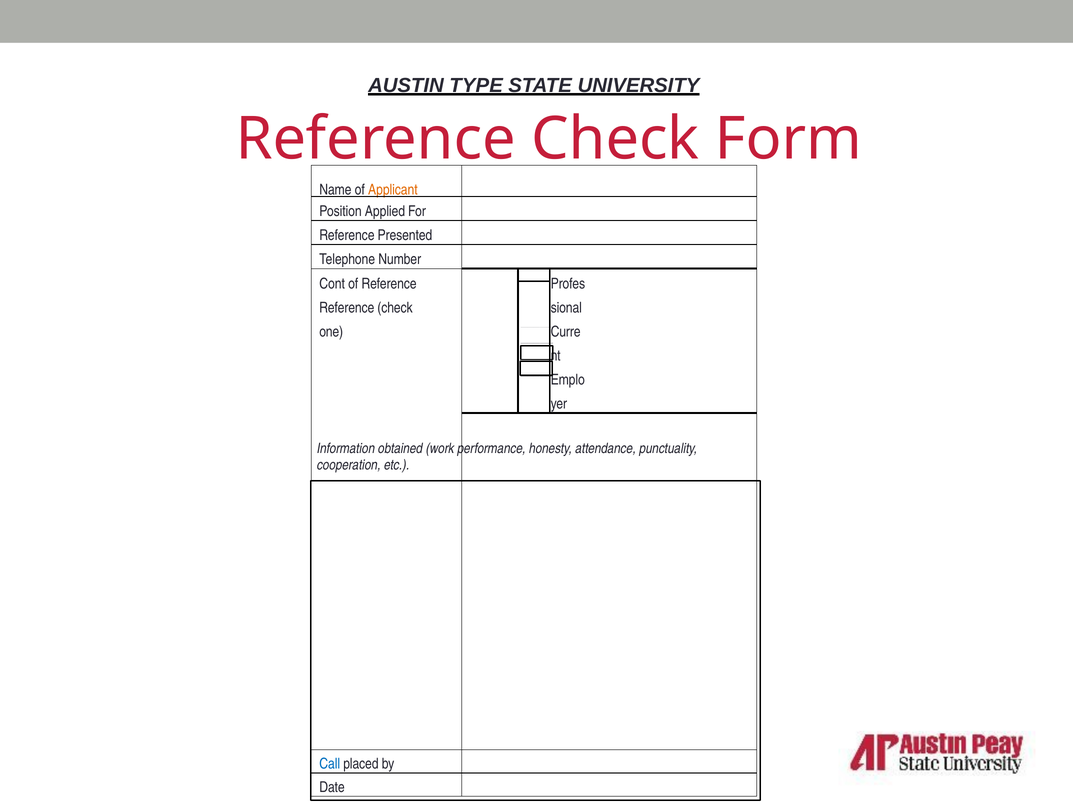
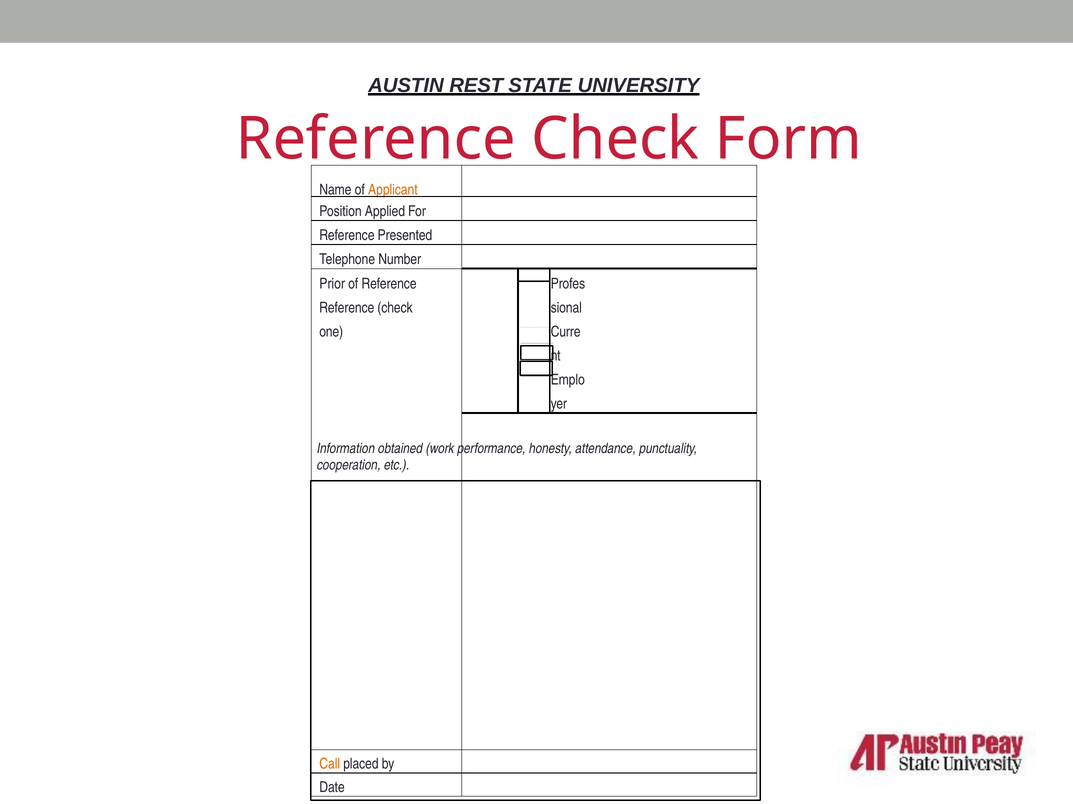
TYPE: TYPE -> REST (476, 85)
Cont: Cont -> Prior (332, 284)
Call colour: blue -> orange (330, 765)
